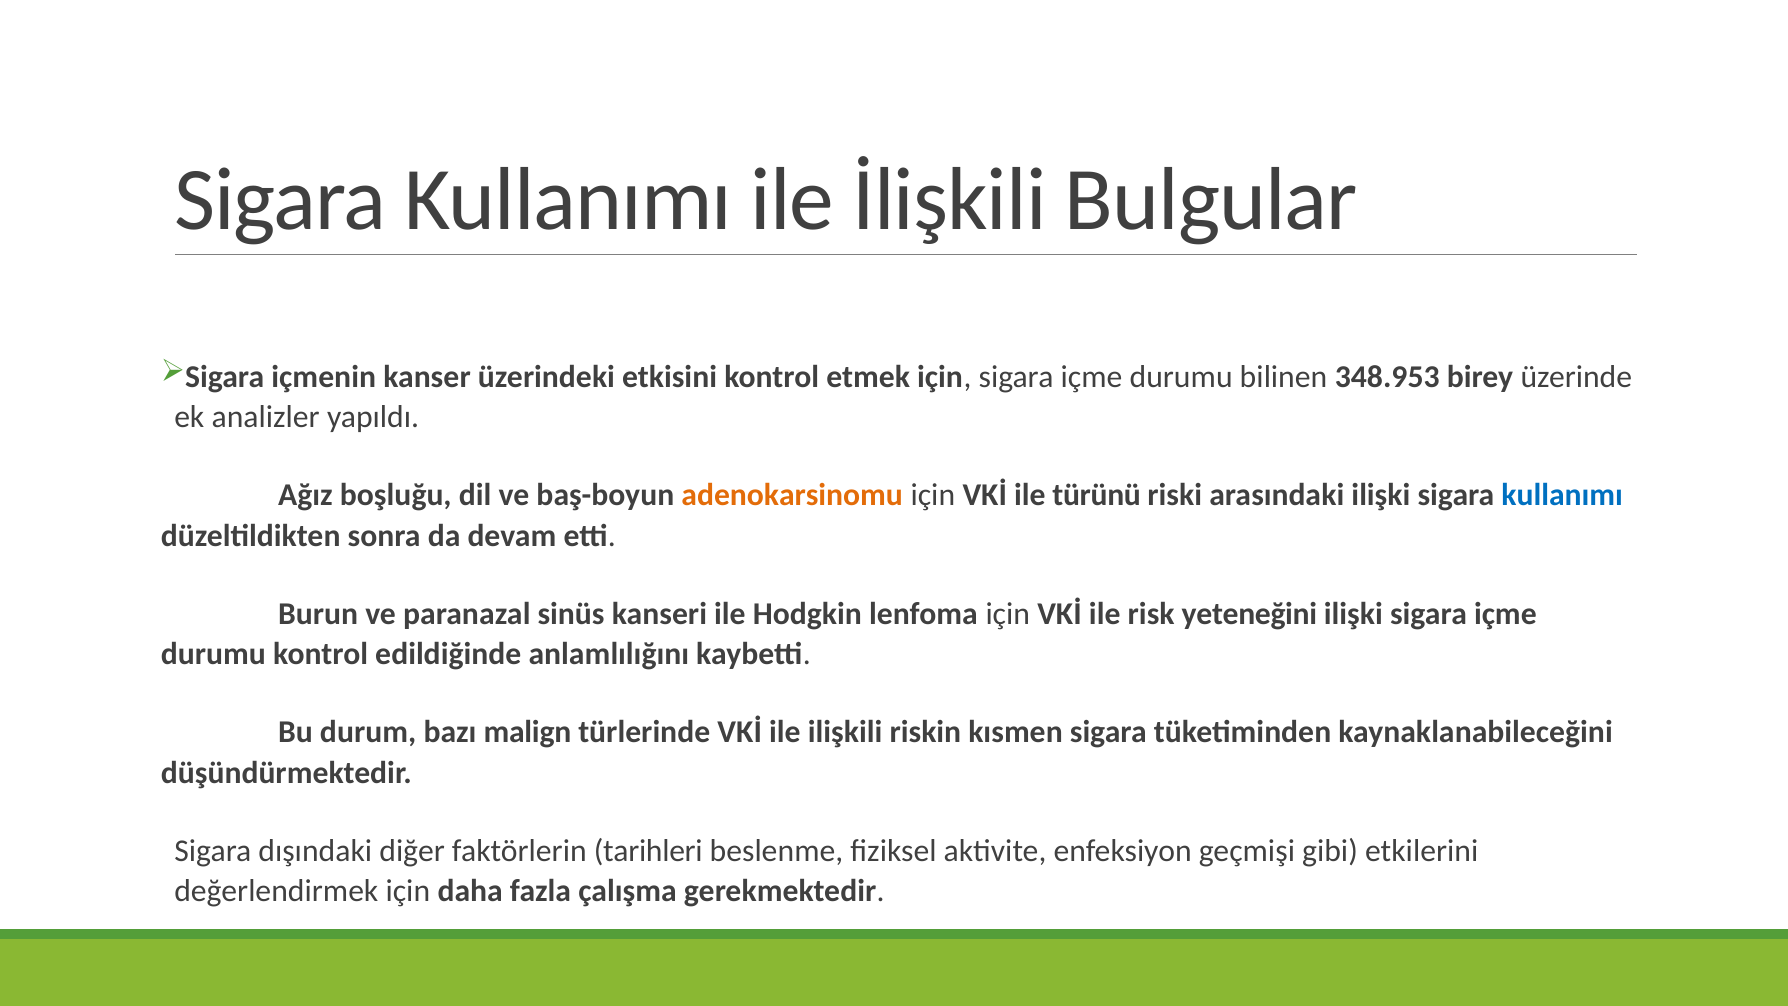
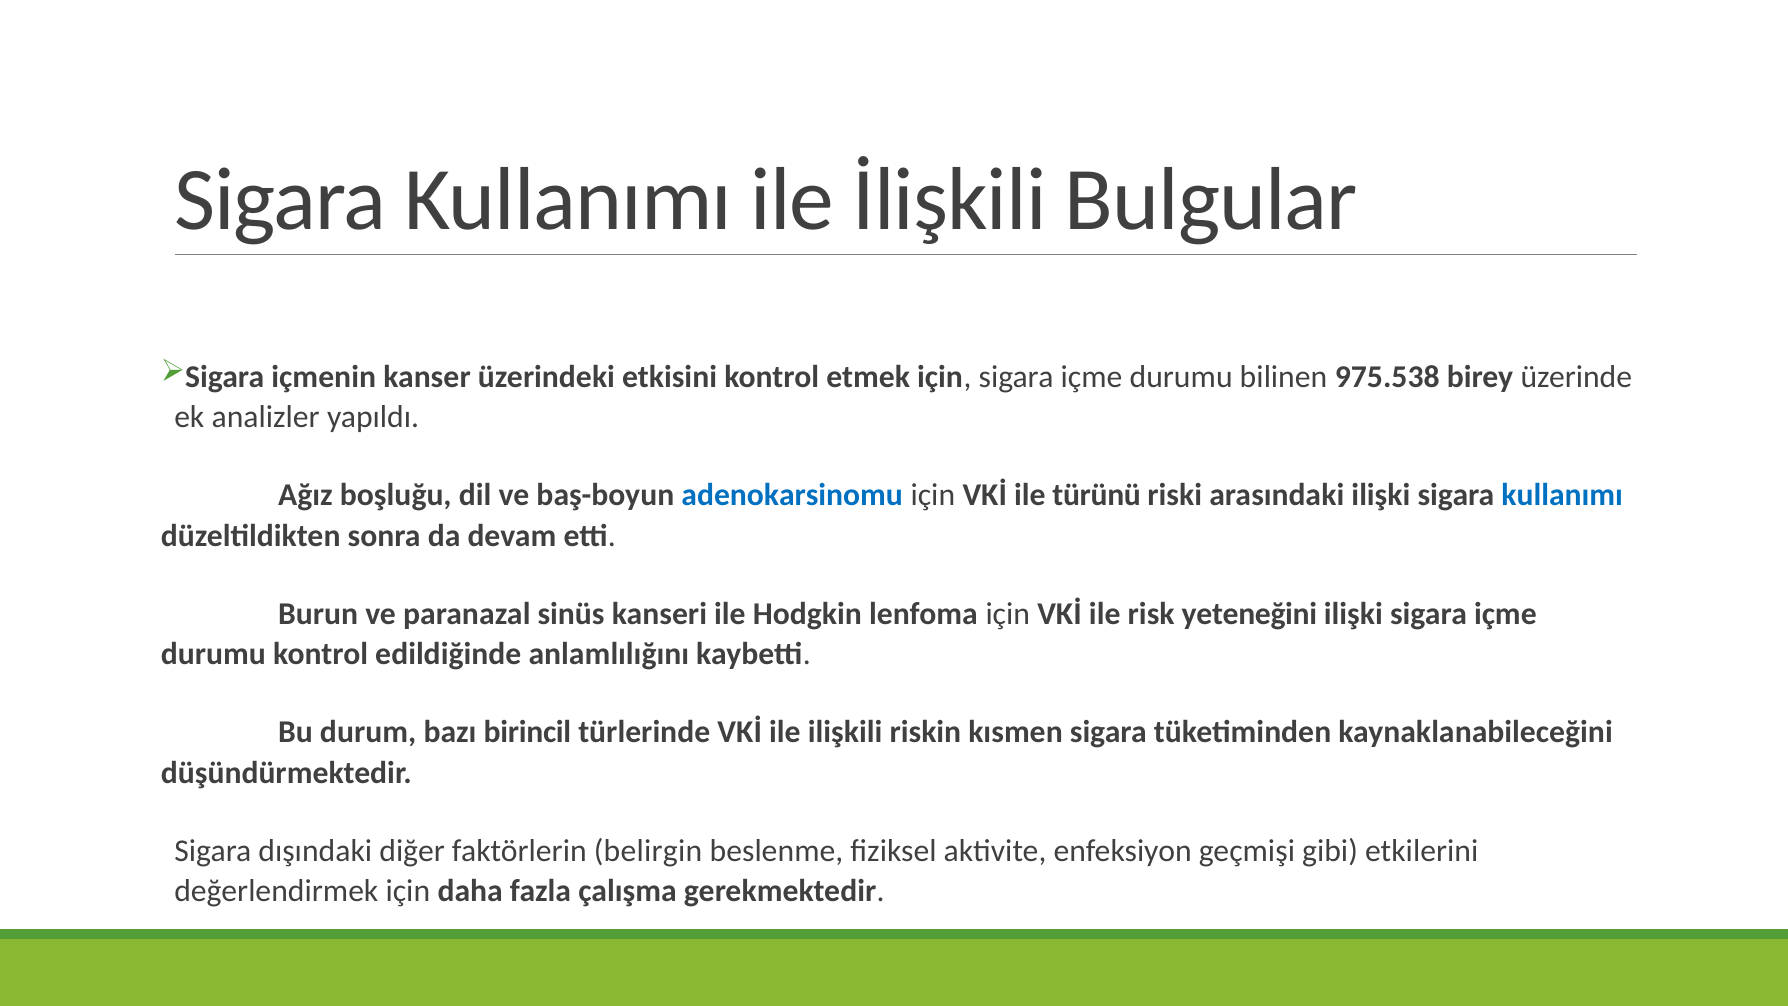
348.953: 348.953 -> 975.538 (1387, 376)
adenokarsinomu colour: orange -> blue (792, 495)
malign: malign -> birincil (527, 732)
tarihleri: tarihleri -> belirgin (648, 851)
